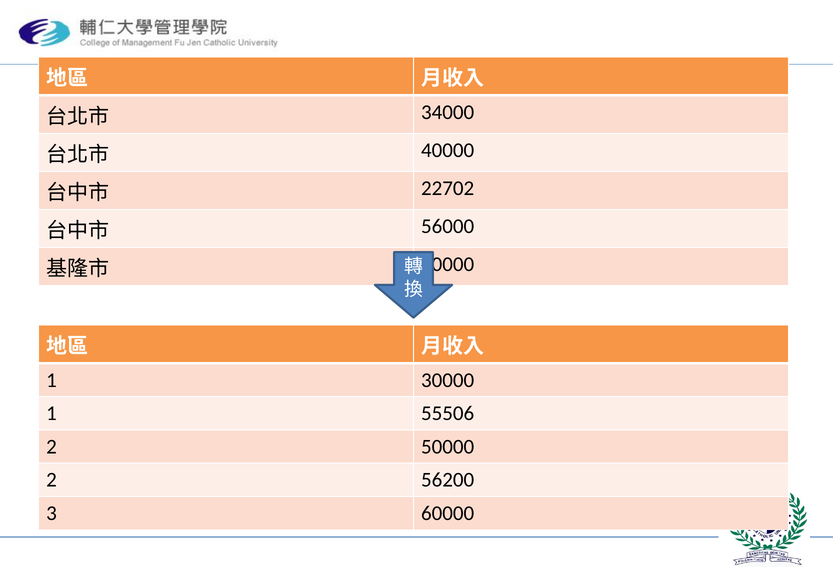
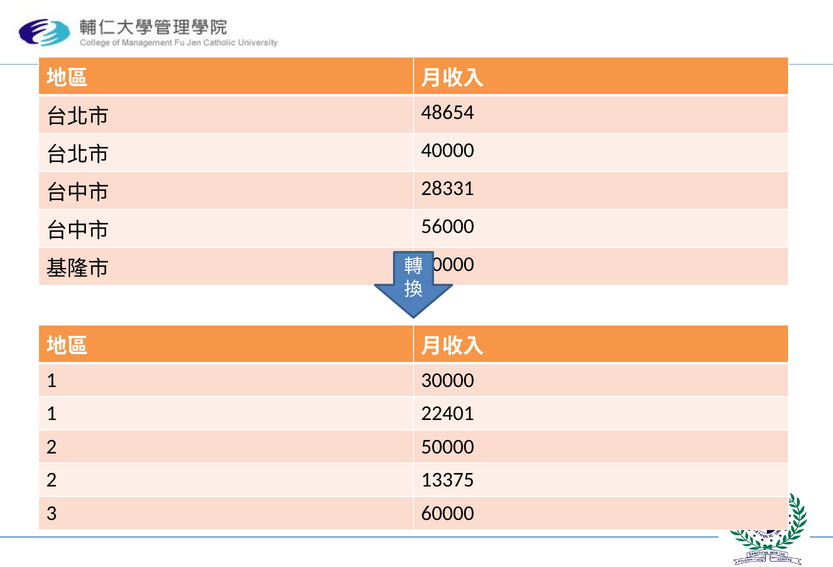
34000: 34000 -> 48654 (448, 112)
22702: 22702 -> 28331 (448, 188)
55506: 55506 -> 22401 (448, 413)
56200: 56200 -> 13375 (448, 480)
